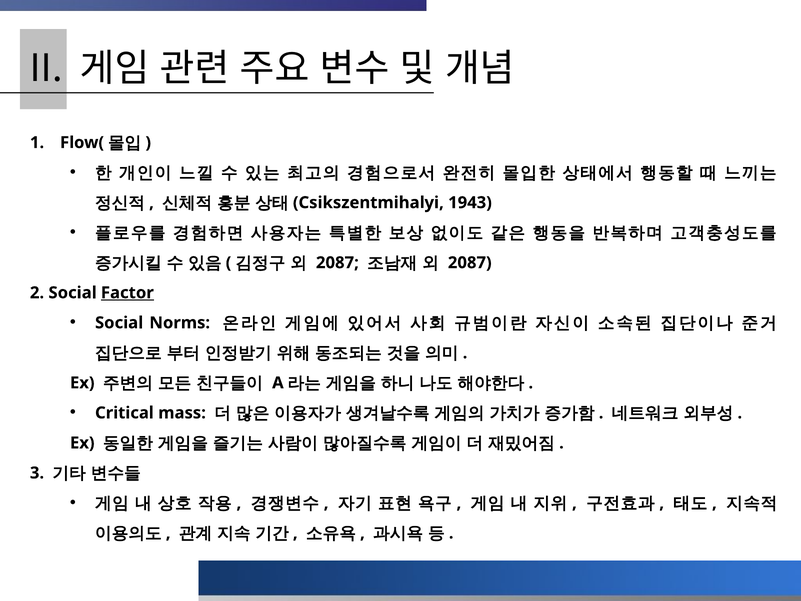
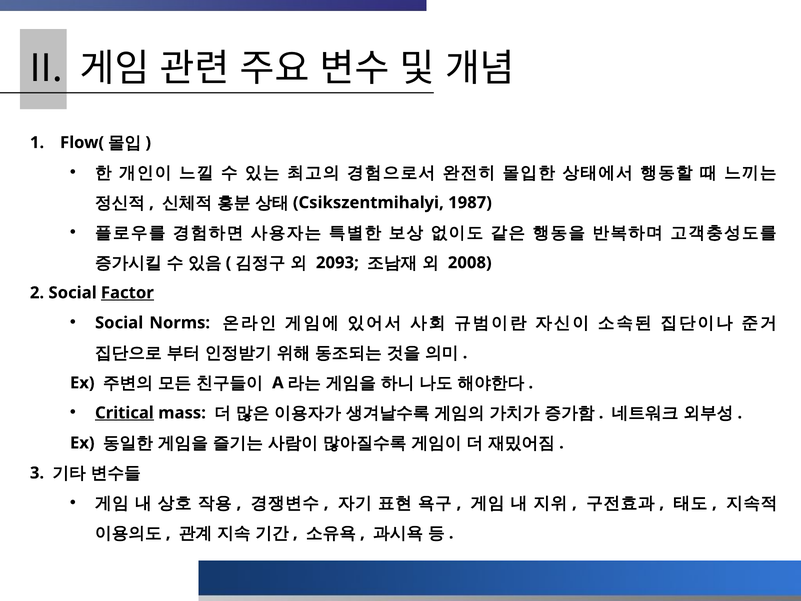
1943: 1943 -> 1987 (470, 203)
2087: 2087 -> 2093 (337, 263)
2087: 2087 -> 2008 (470, 263)
Critical underline: none -> present (124, 413)
